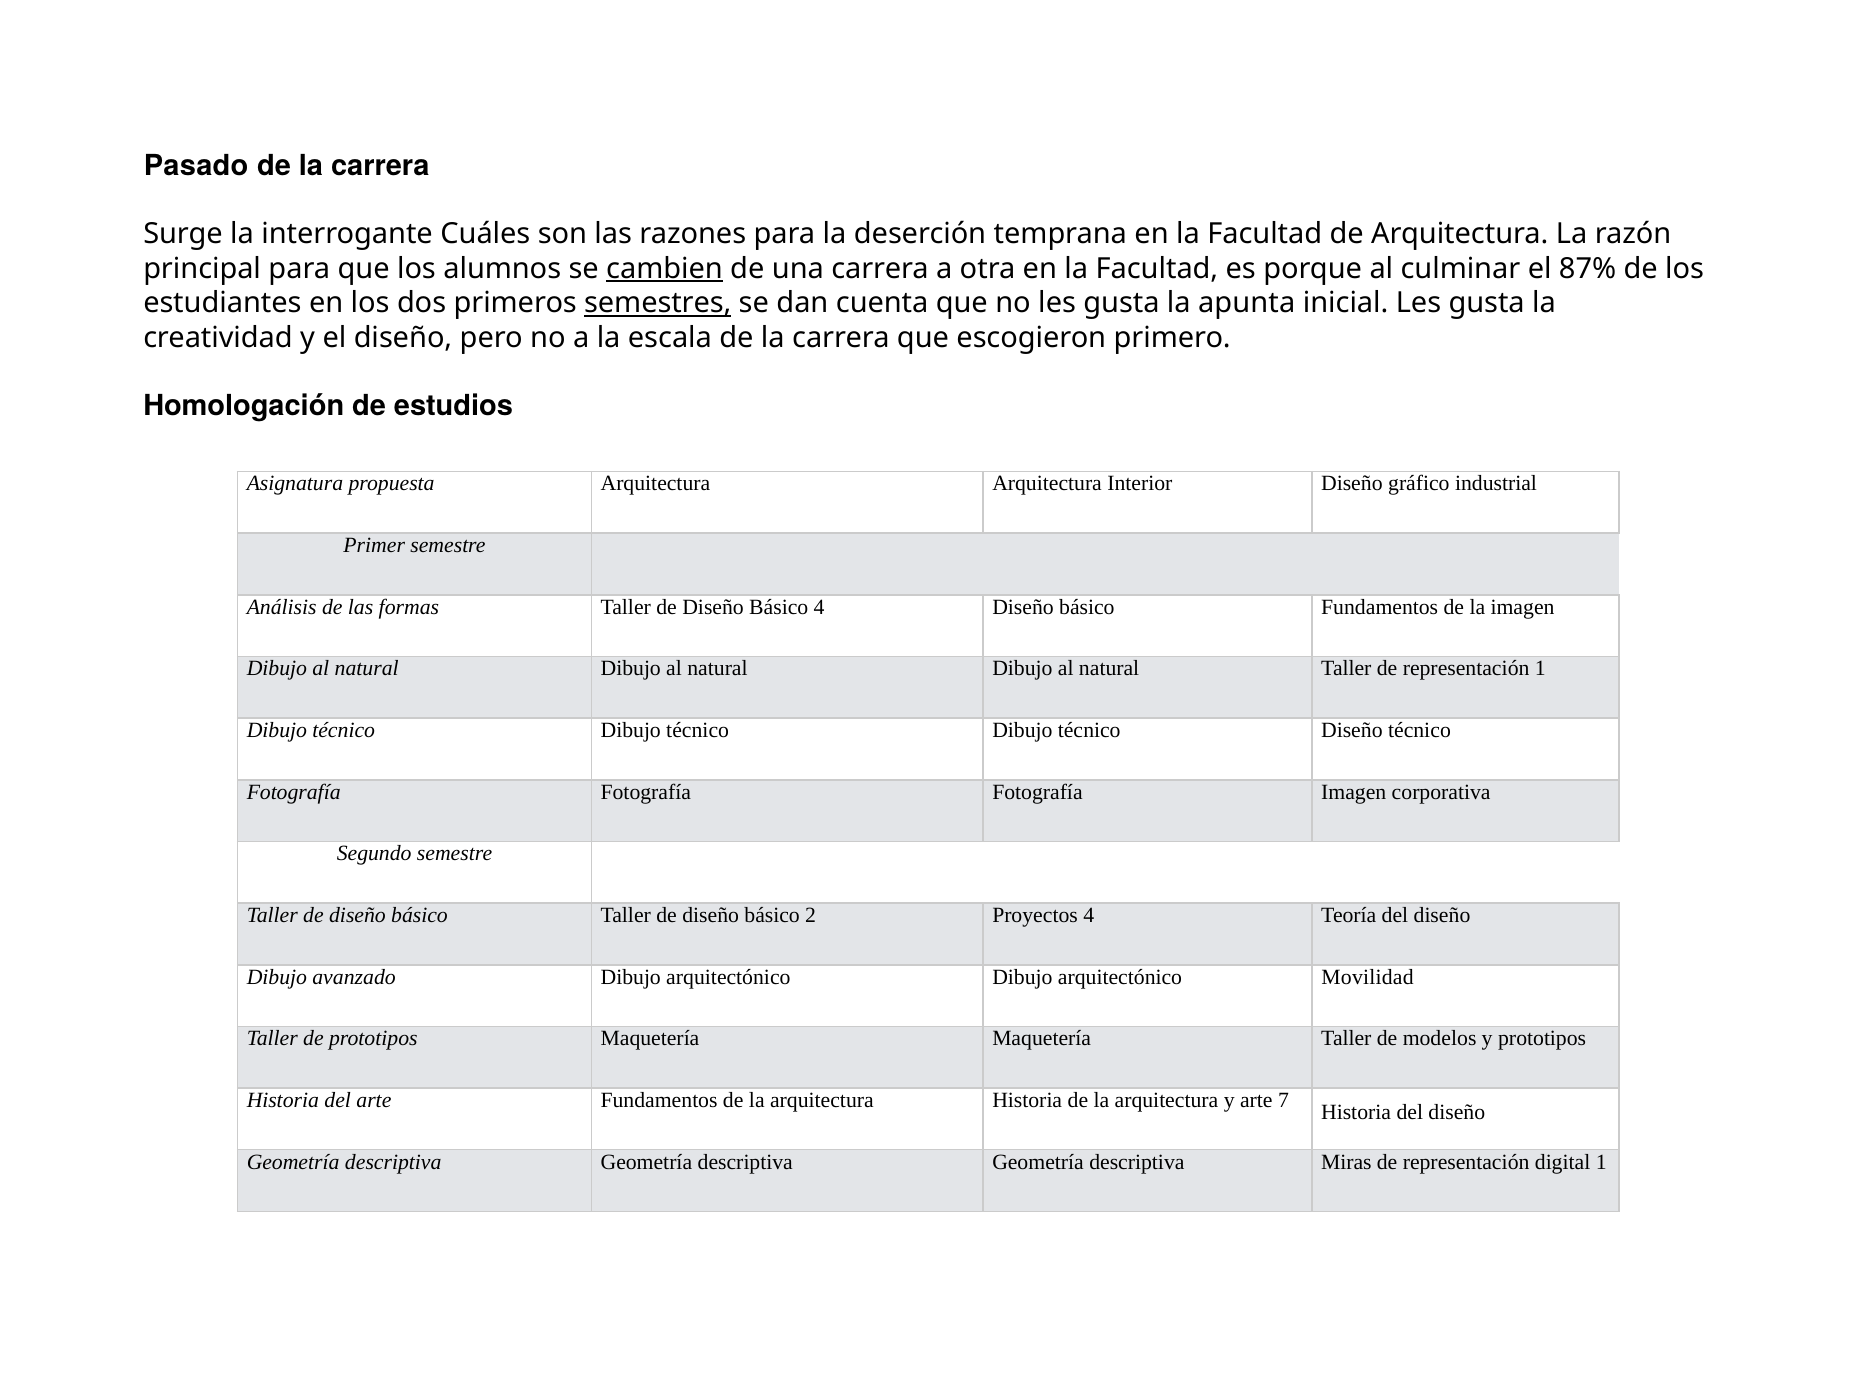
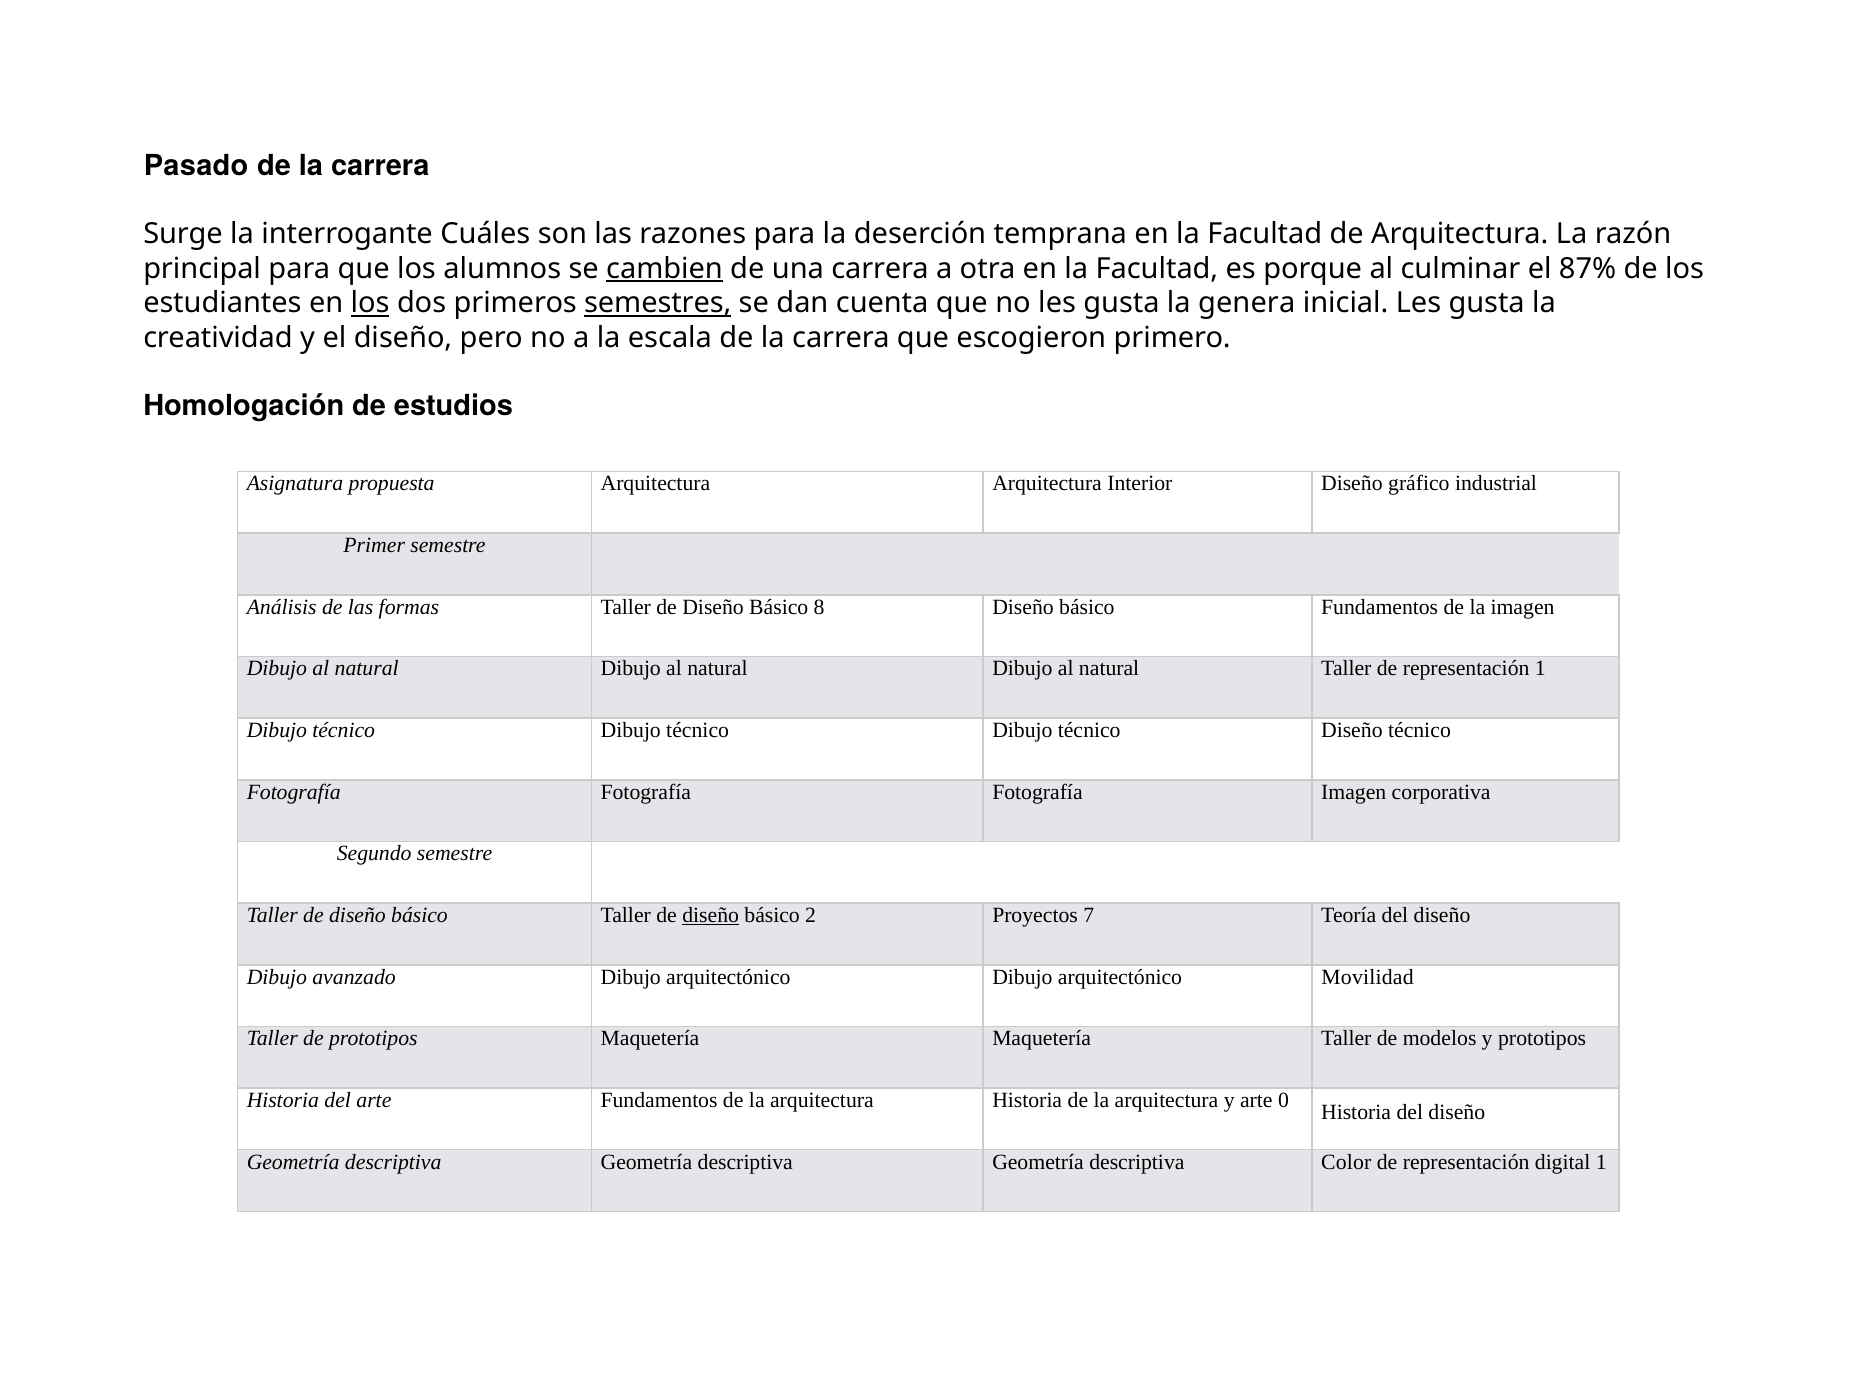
los underline: none -> present (370, 303)
apunta: apunta -> genera (1247, 303)
Básico 4: 4 -> 8 (819, 607)
diseño underline: none -> present (711, 915)
Proyectos 4: 4 -> 7 (1089, 915)
7: 7 -> 0 (1284, 1100)
Miras: Miras -> Color (1346, 1162)
